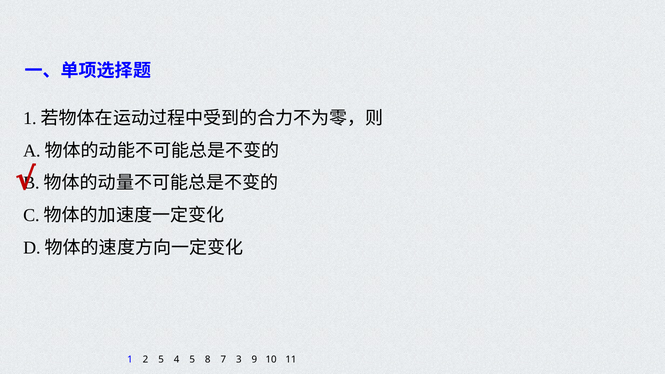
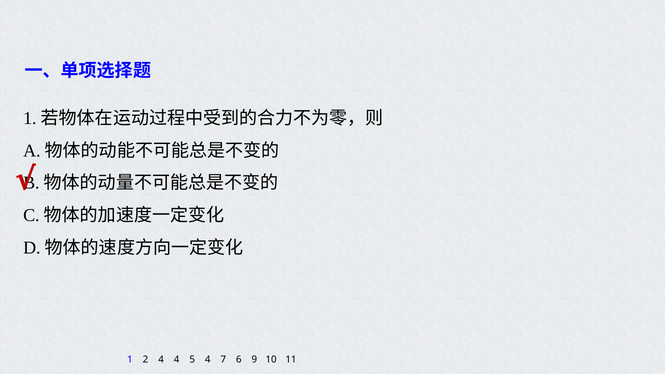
2 5: 5 -> 4 (161, 360)
5 8: 8 -> 4 (208, 360)
3: 3 -> 6 (239, 360)
